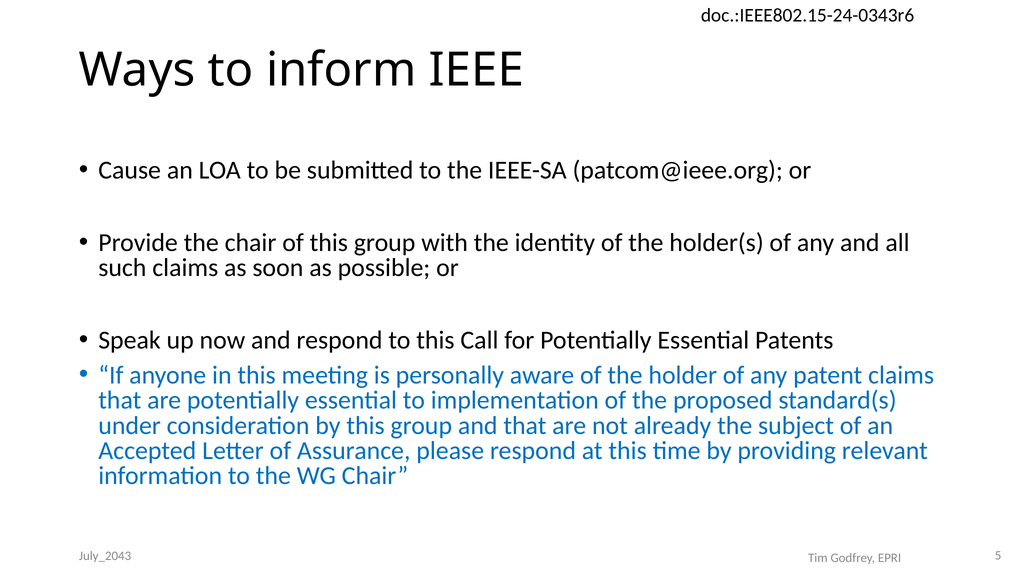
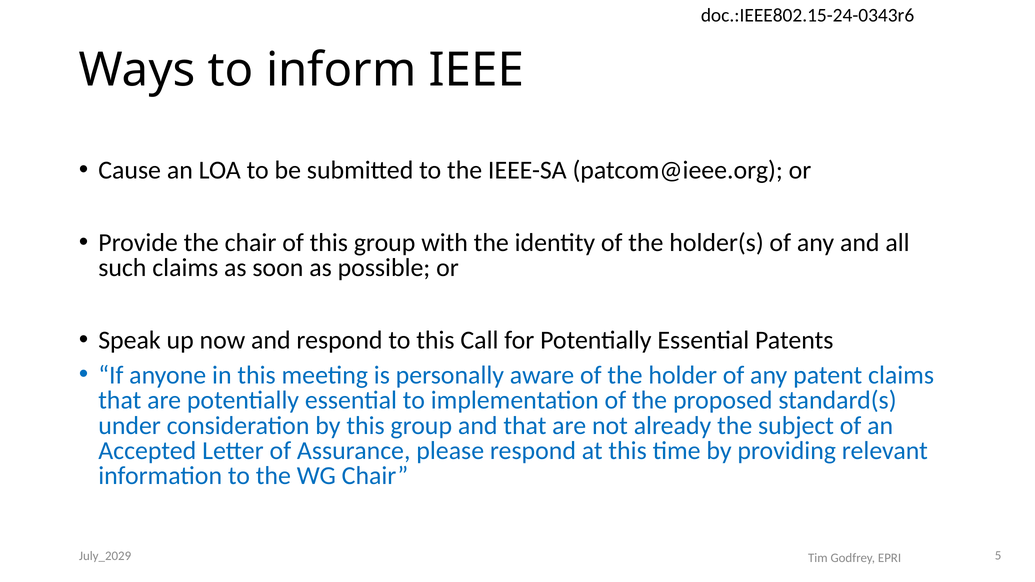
July_2043: July_2043 -> July_2029 (105, 556)
